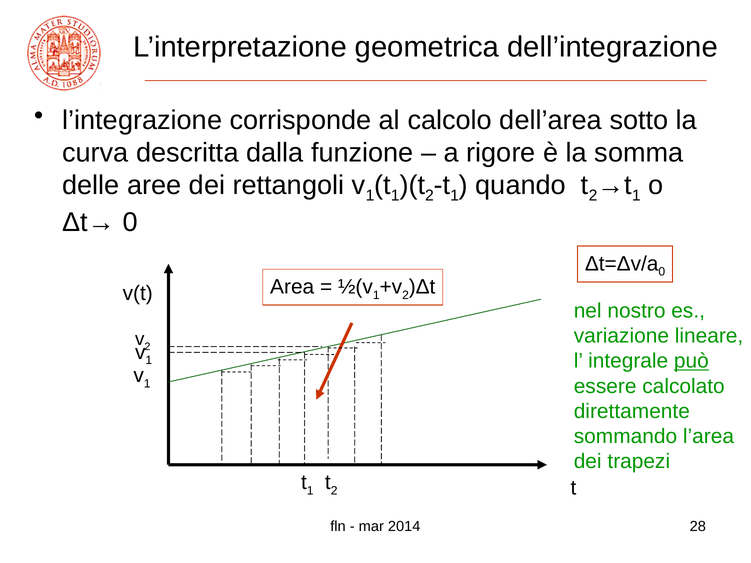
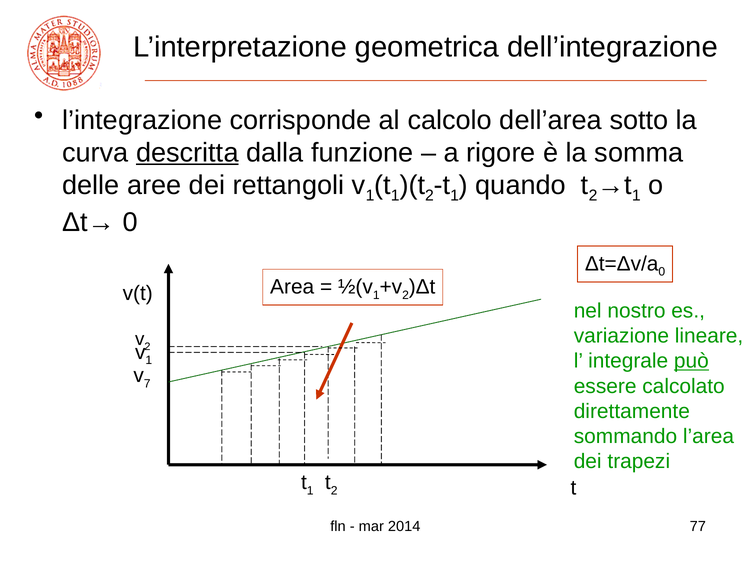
descritta underline: none -> present (187, 153)
1: 1 -> 7 (147, 384)
28: 28 -> 77 (698, 526)
